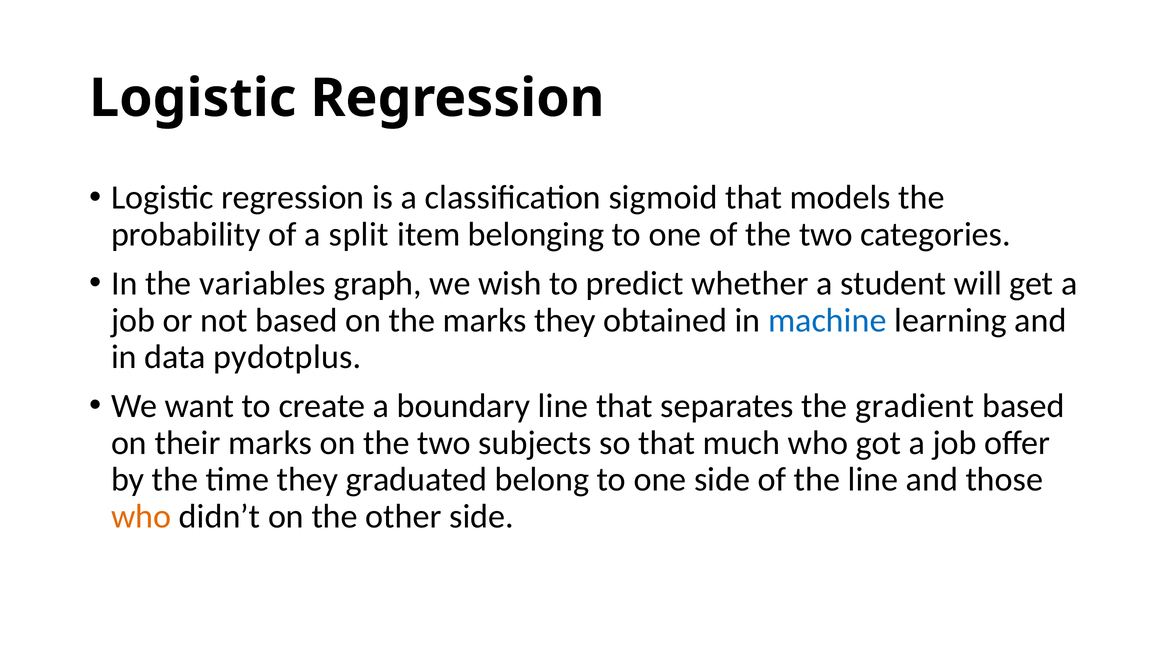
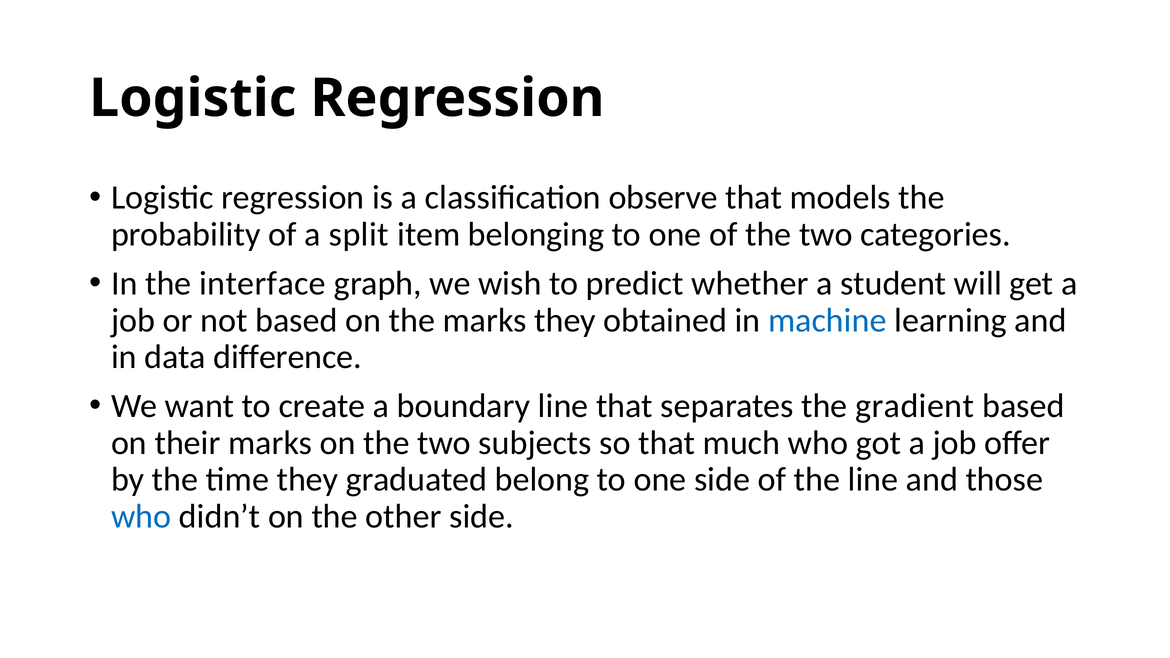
sigmoid: sigmoid -> observe (663, 198)
variables: variables -> interface (263, 284)
pydotplus: pydotplus -> difference (288, 357)
who colour: orange -> blue (141, 516)
